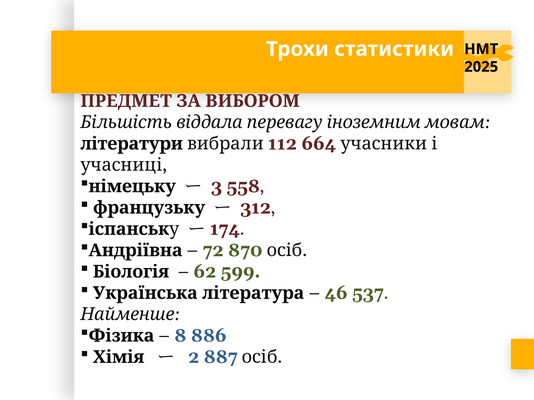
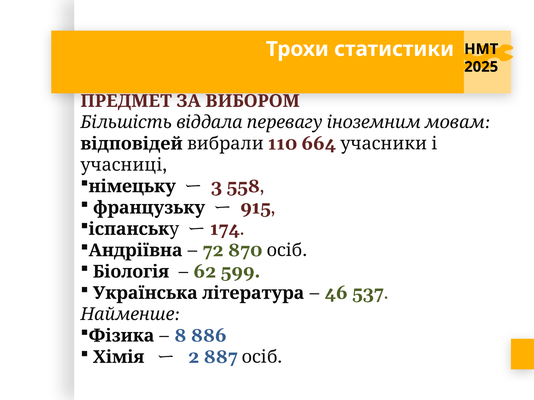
літератури: літератури -> відповідей (132, 144)
112: 112 -> 110 (283, 144)
312: 312 -> 915 (256, 208)
